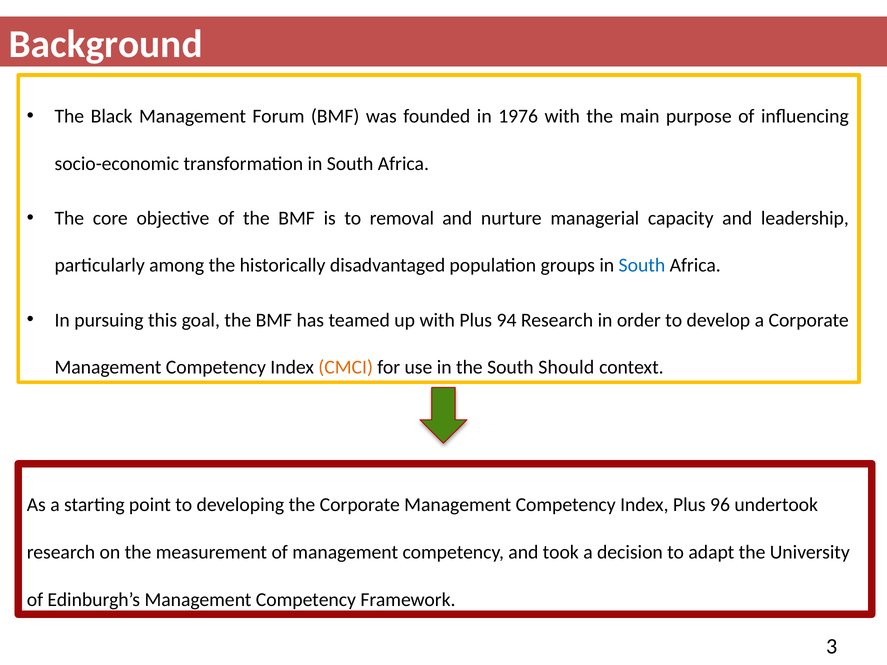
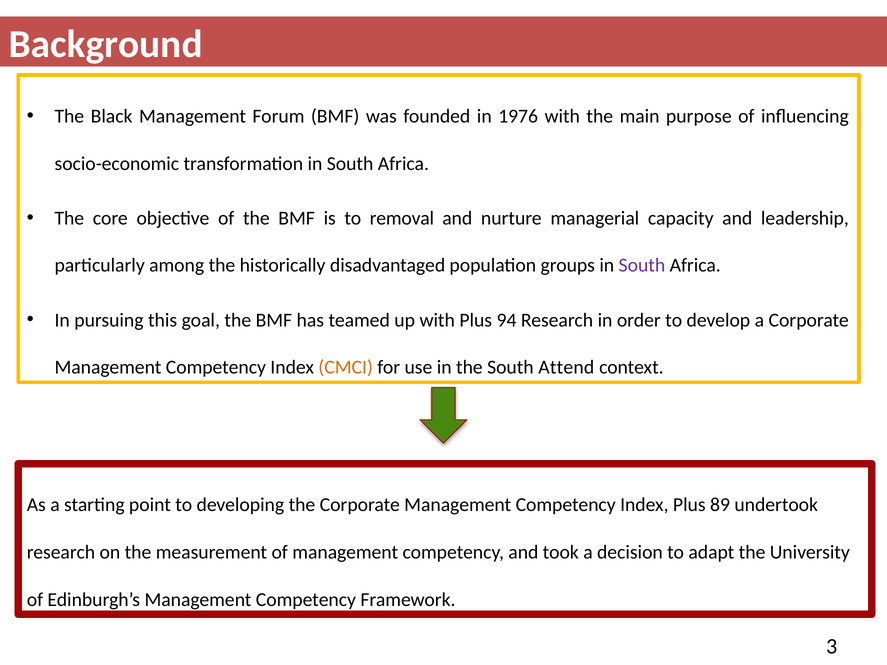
South colour: blue -> purple (642, 266)
Should: Should -> Attend (566, 368)
96: 96 -> 89 (720, 505)
